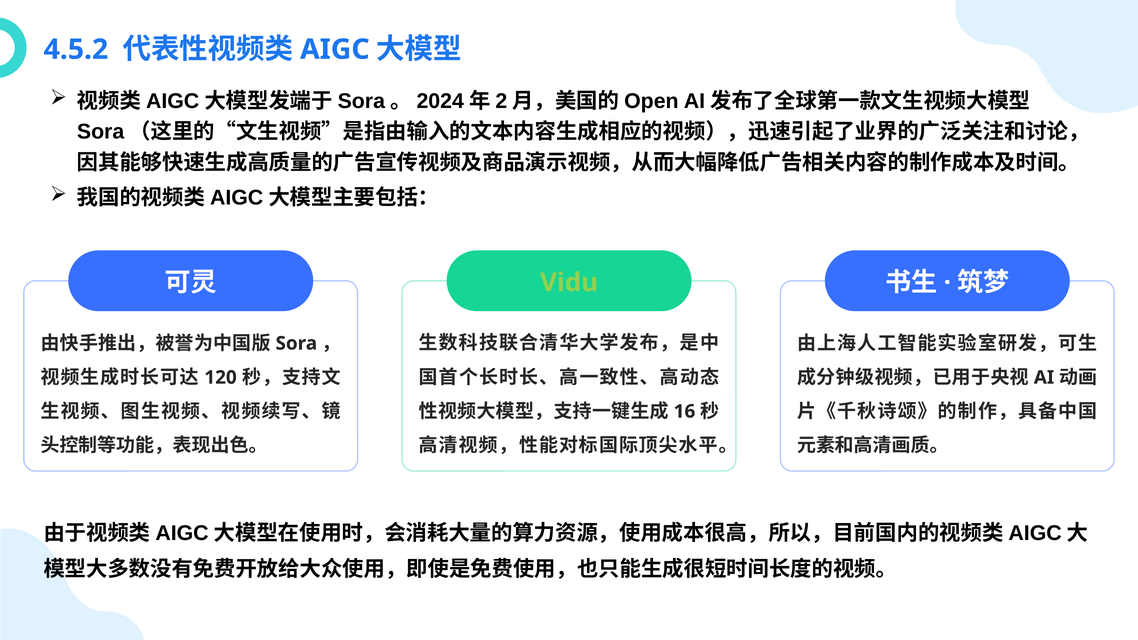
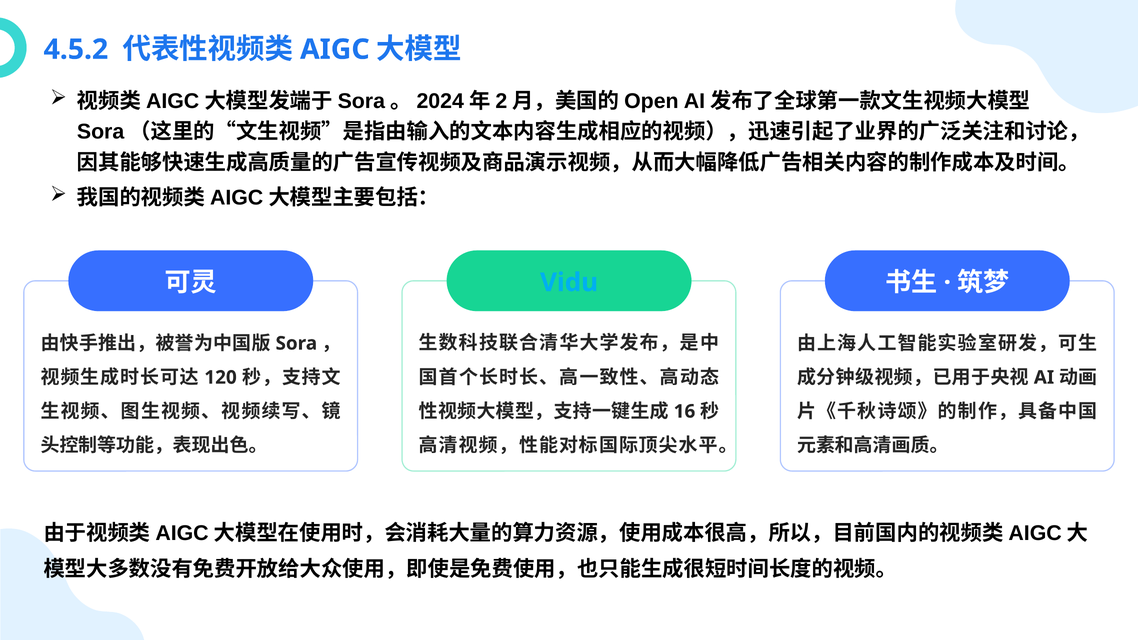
Vidu colour: light green -> light blue (569, 283)
